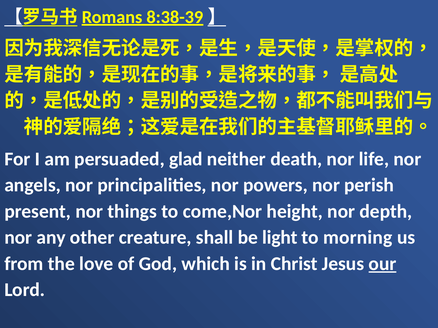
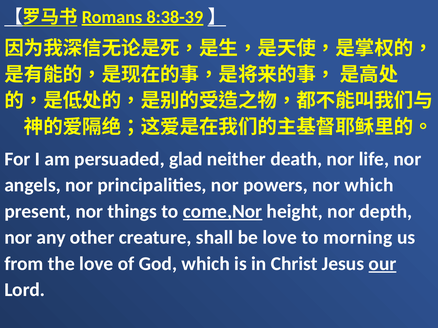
nor perish: perish -> which (369, 186)
come,Nor underline: none -> present (223, 212)
be light: light -> love (280, 238)
